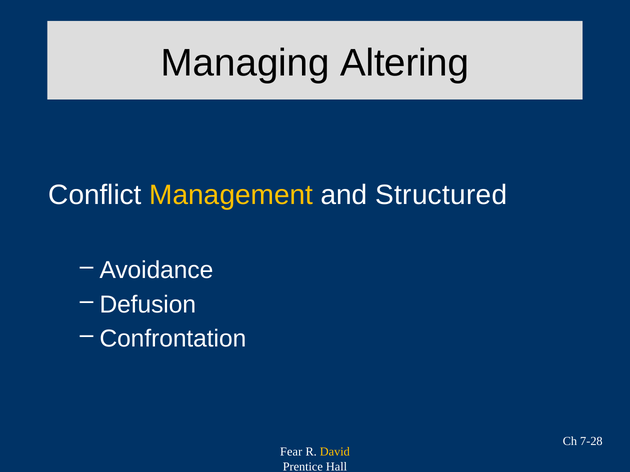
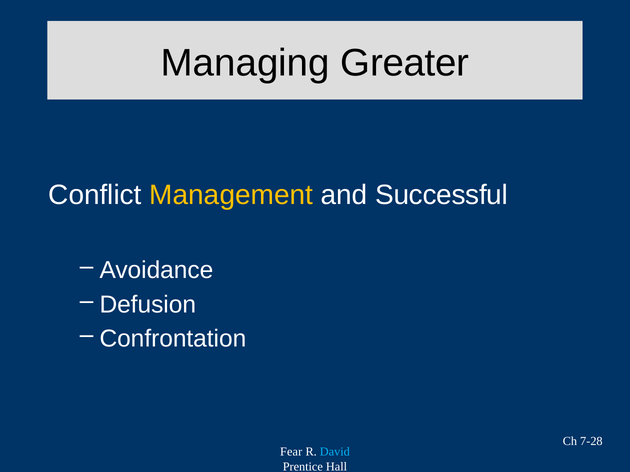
Altering: Altering -> Greater (405, 63)
Structured: Structured -> Successful (442, 195)
David colour: yellow -> light blue (335, 452)
